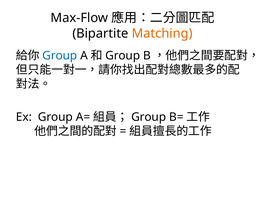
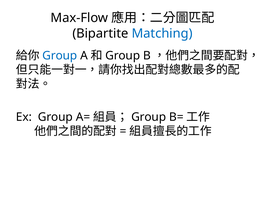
Matching colour: orange -> blue (162, 33)
